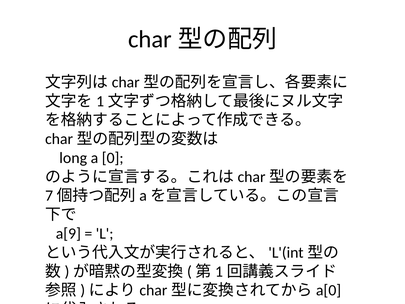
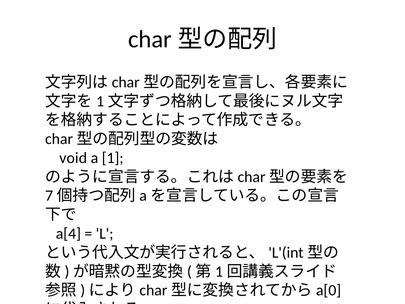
long: long -> void (73, 158)
0: 0 -> 1 (113, 158)
a[9: a[9 -> a[4 (68, 233)
